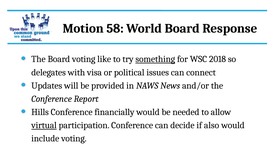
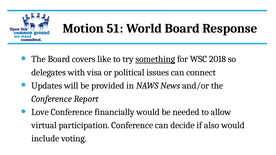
58: 58 -> 51 (115, 28)
Board voting: voting -> covers (84, 59)
Hills: Hills -> Love (40, 112)
virtual underline: present -> none (44, 125)
